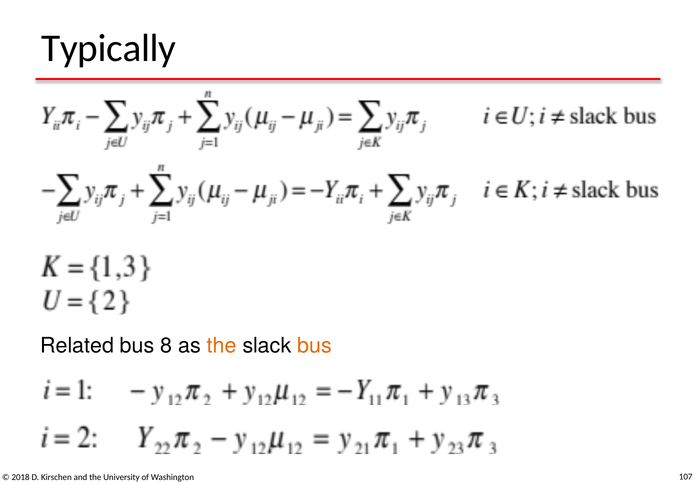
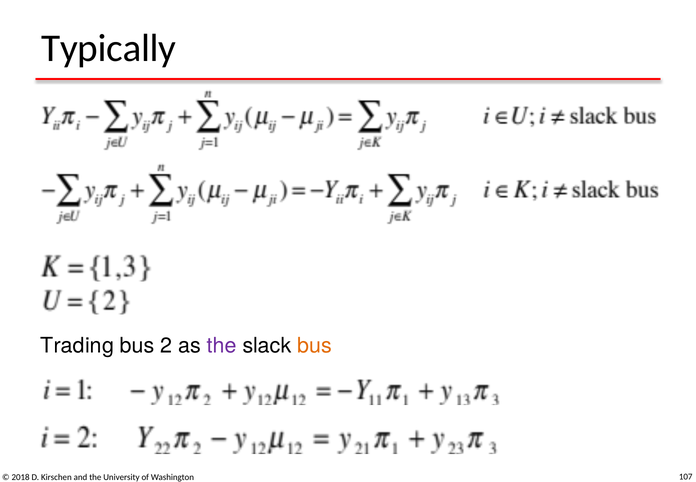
Related: Related -> Trading (77, 345)
8: 8 -> 2 (166, 345)
the colour: orange -> purple (222, 345)
